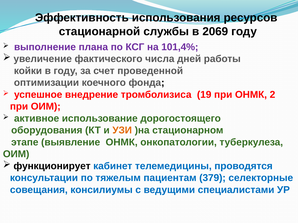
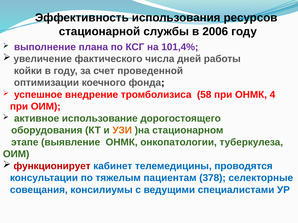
2069: 2069 -> 2006 (215, 32)
19: 19 -> 58 (204, 95)
2: 2 -> 4 (273, 95)
функционирует colour: black -> red (52, 166)
379: 379 -> 378 (212, 178)
